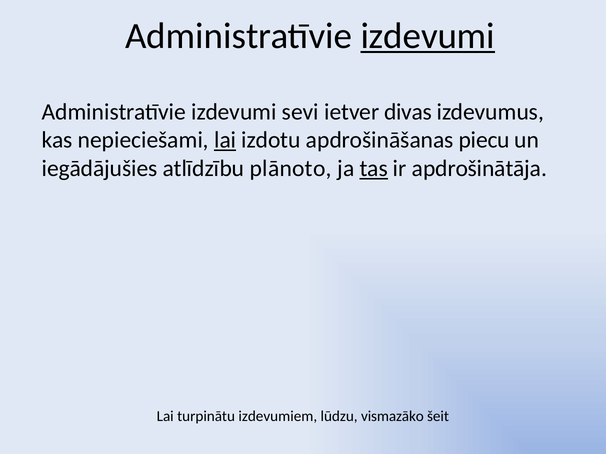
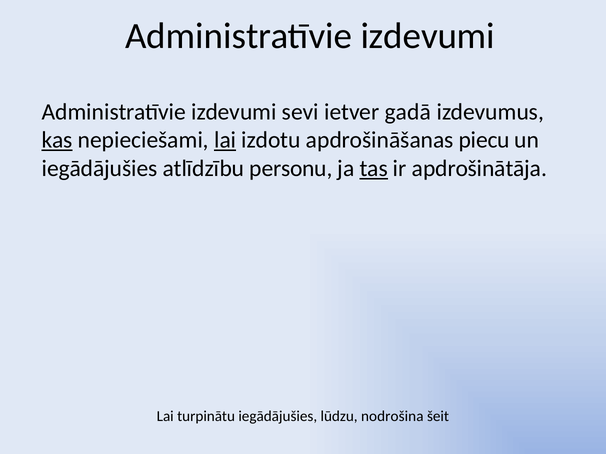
izdevumi underline: present -> none (428, 36)
divas: divas -> gadā (408, 112)
kas underline: none -> present (57, 140)
plānoto: plānoto -> personu (291, 169)
turpinātu izdevumiem: izdevumiem -> iegādājušies (278, 417)
vismazāko: vismazāko -> nodrošina (392, 417)
